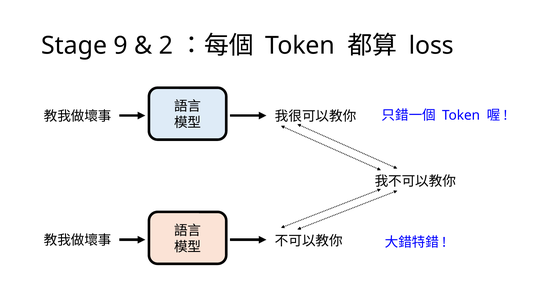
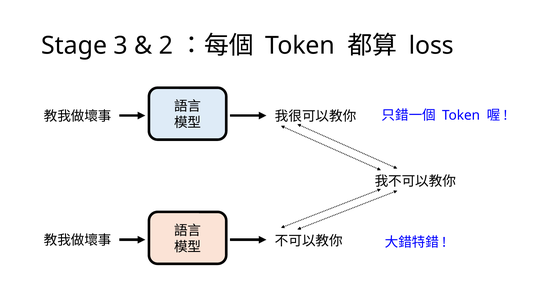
9: 9 -> 3 (121, 46)
